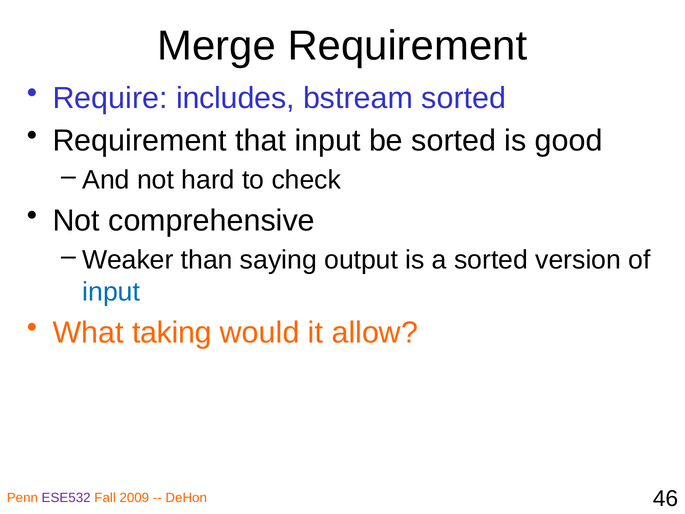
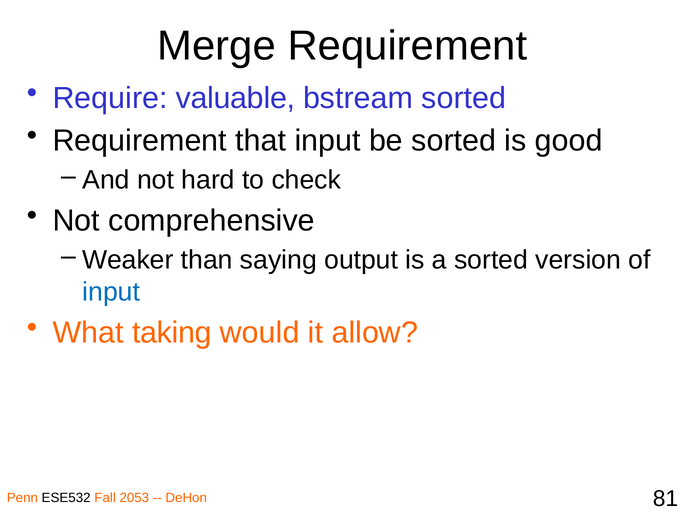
includes: includes -> valuable (235, 98)
ESE532 colour: purple -> black (66, 498)
2009: 2009 -> 2053 (134, 498)
46: 46 -> 81 (665, 498)
